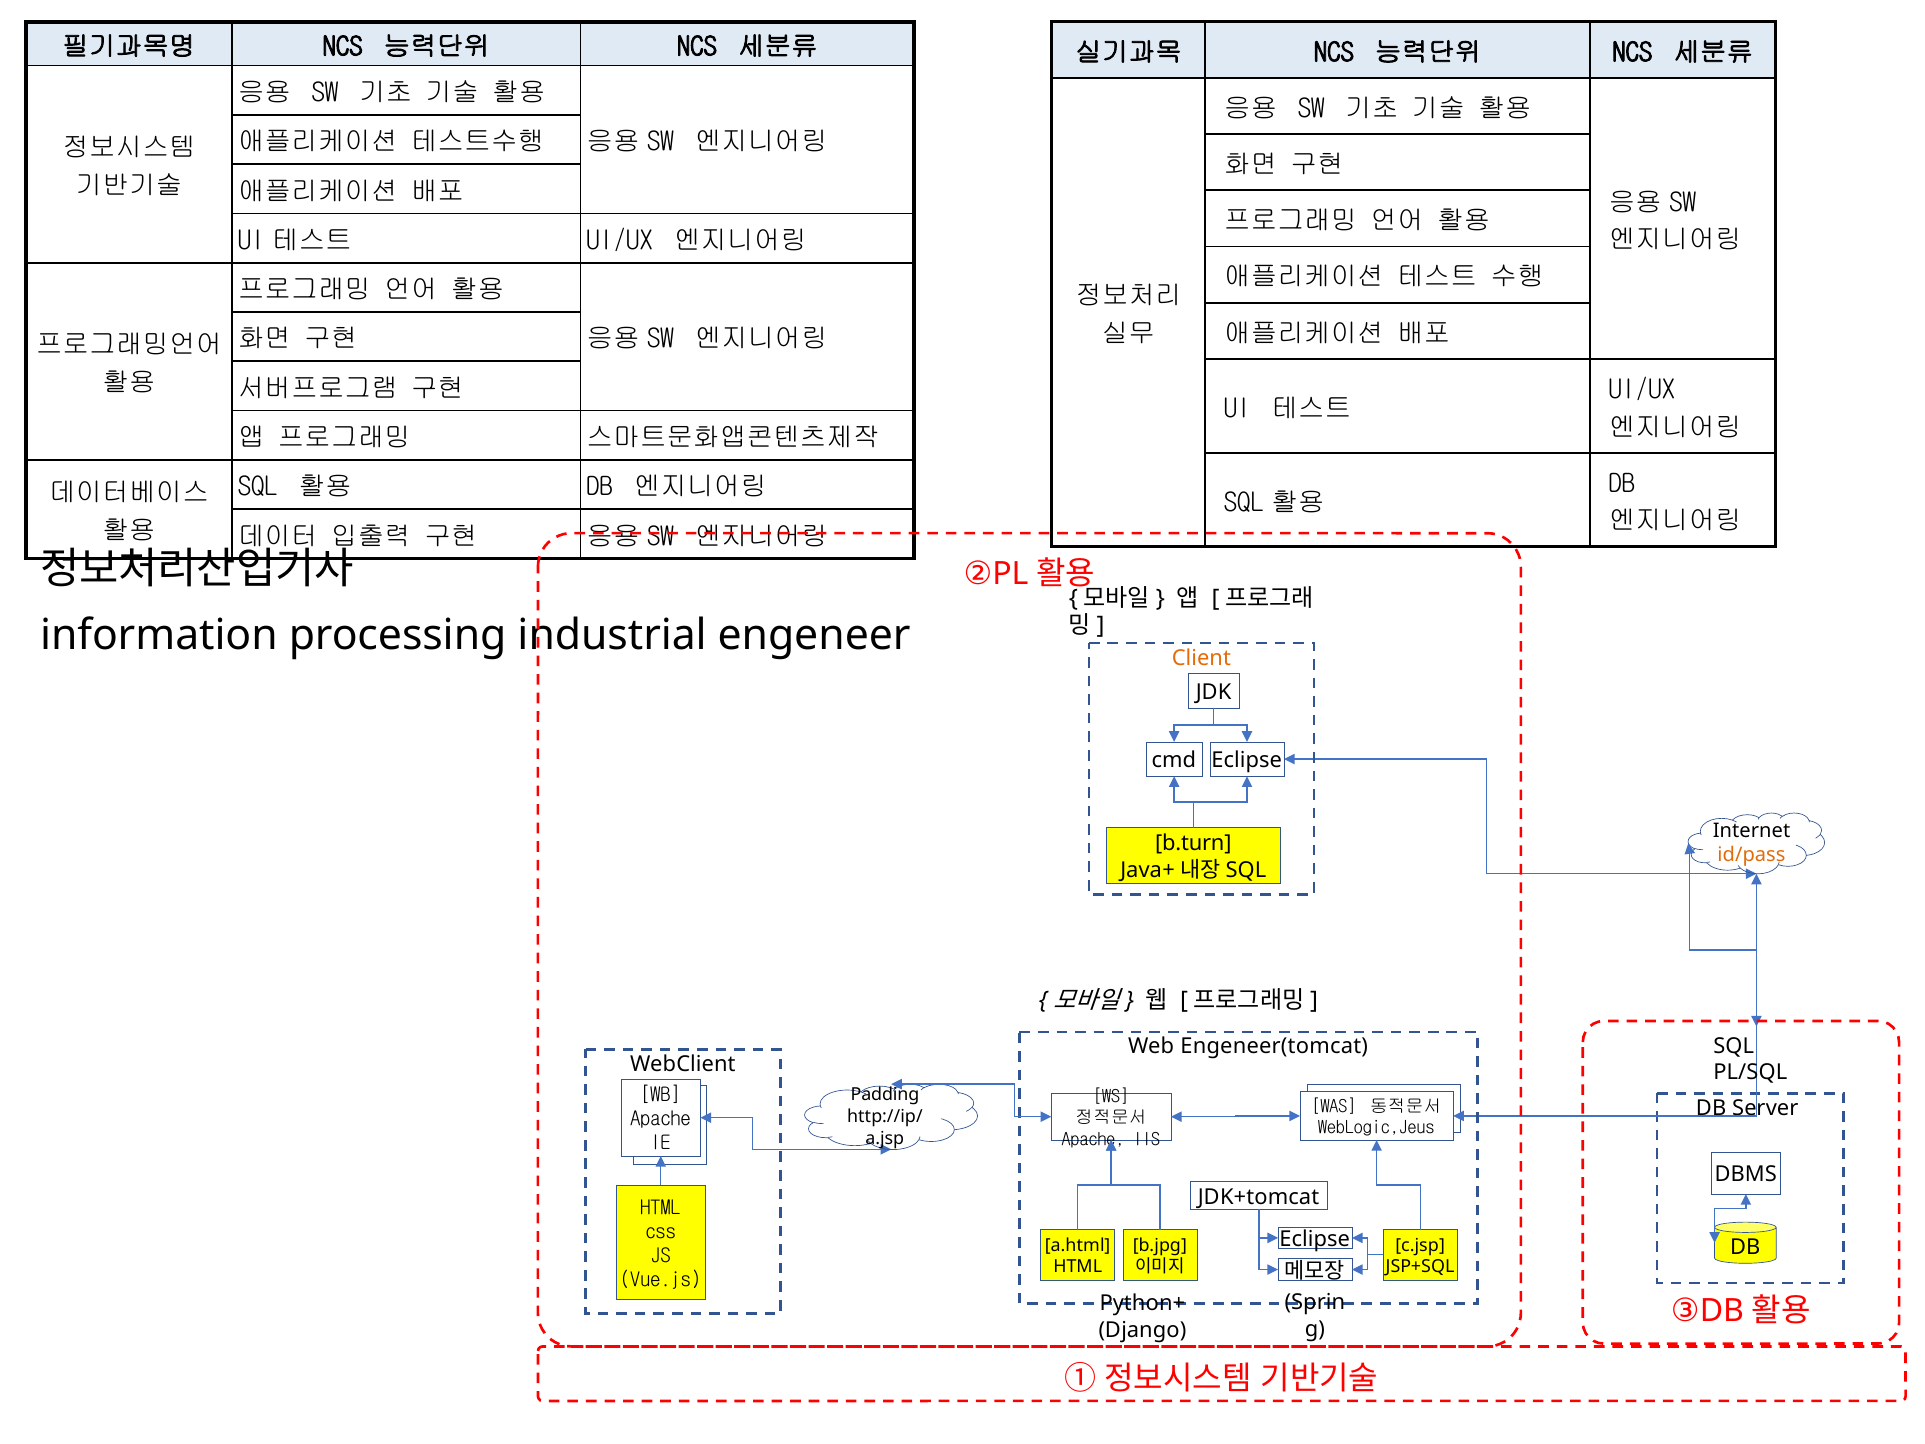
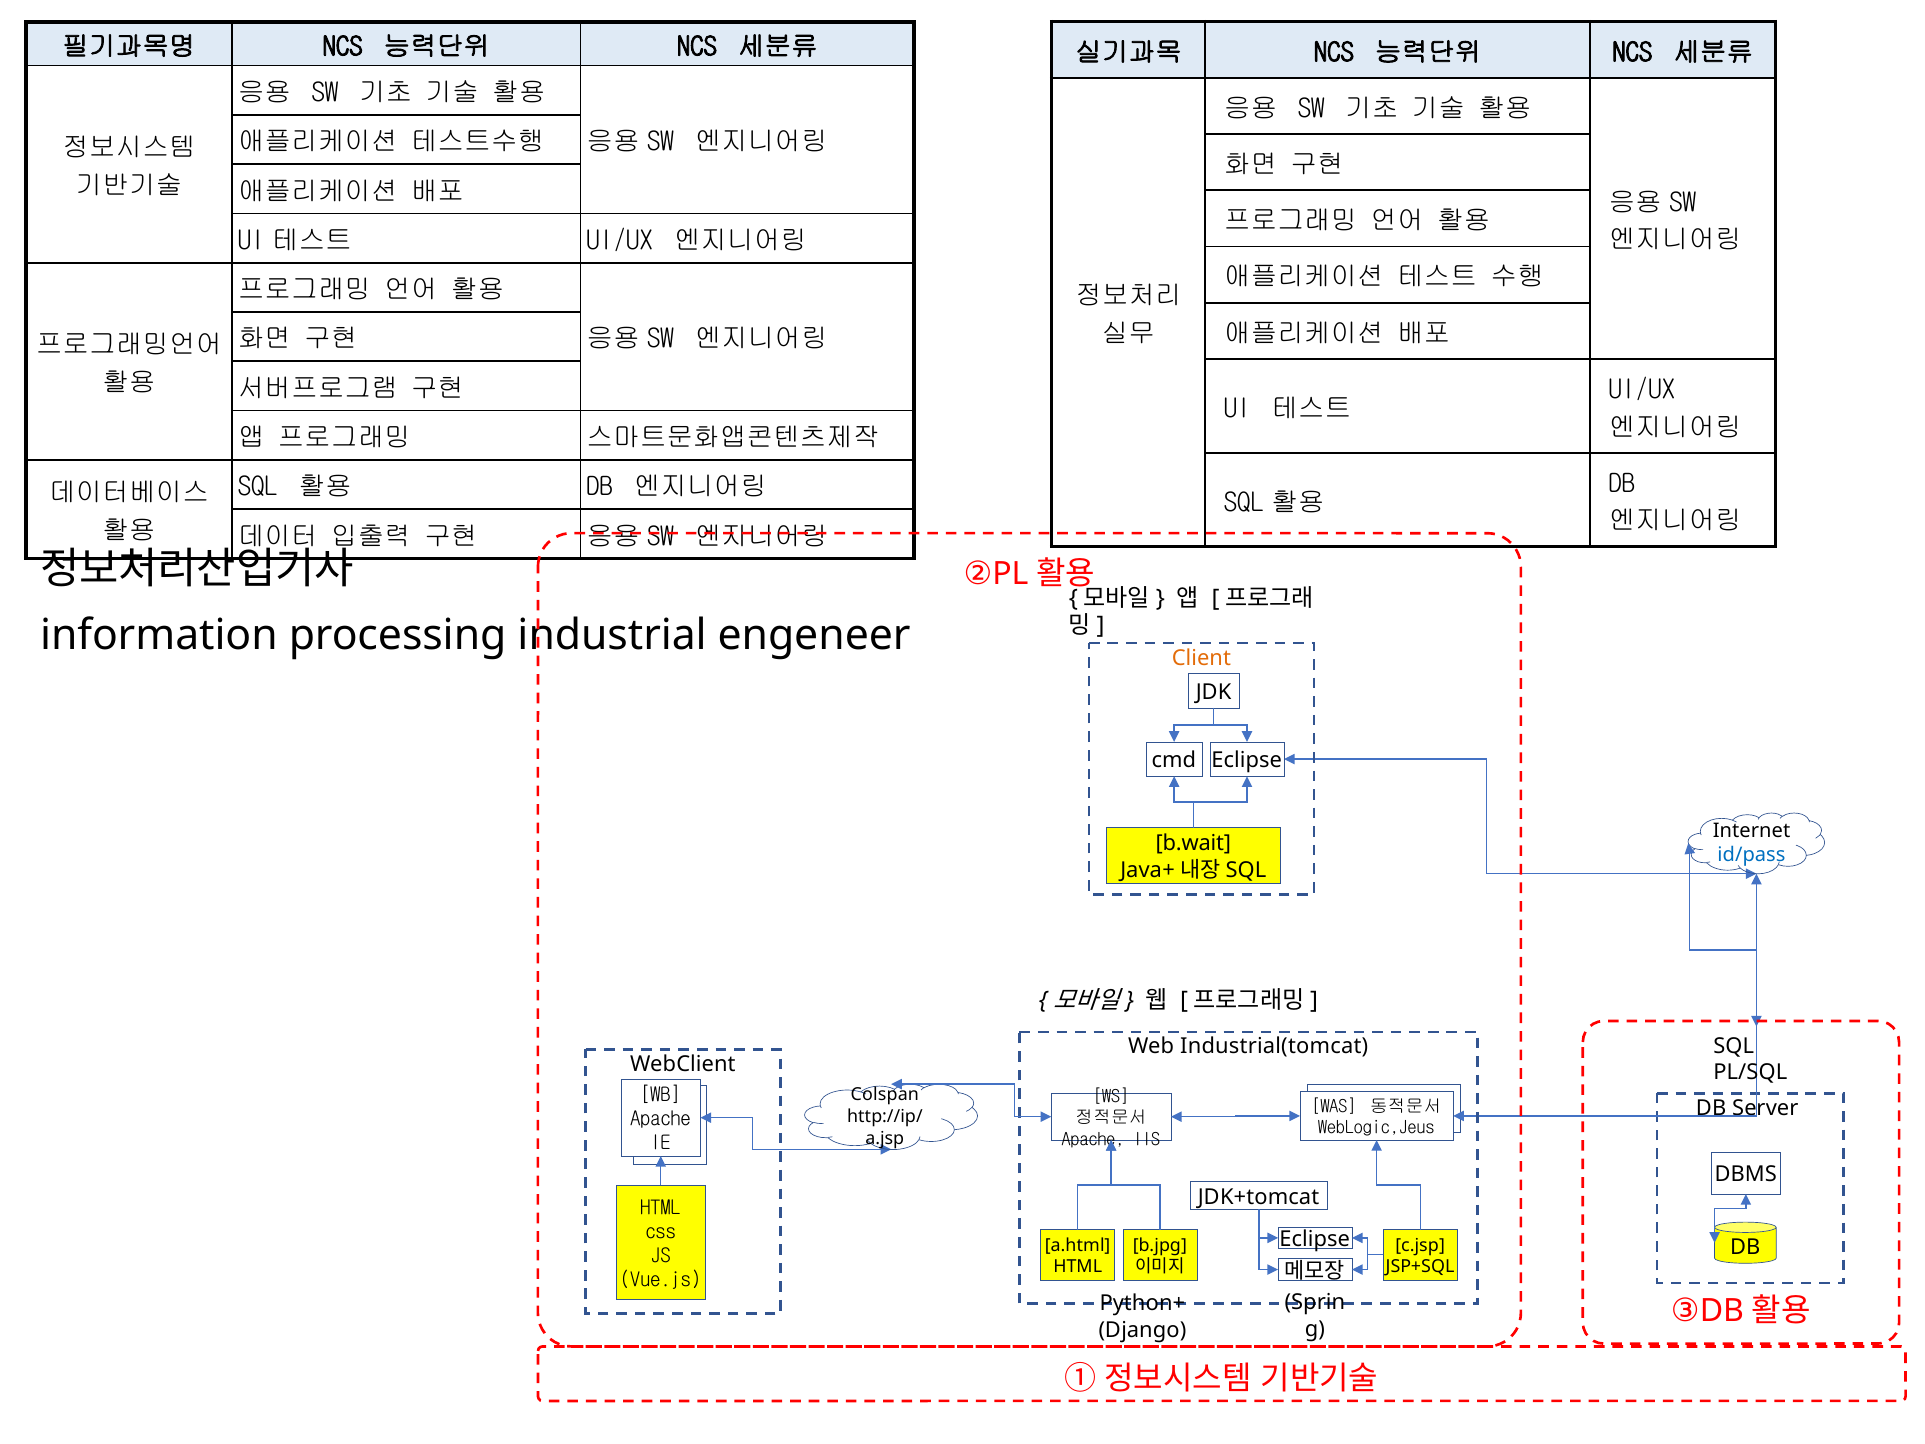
b.turn: b.turn -> b.wait (1193, 843)
id/pass colour: orange -> blue (1751, 855)
Engeneer(tomcat: Engeneer(tomcat -> Industrial(tomcat (1274, 1047)
Padding: Padding -> Colspan (885, 1095)
